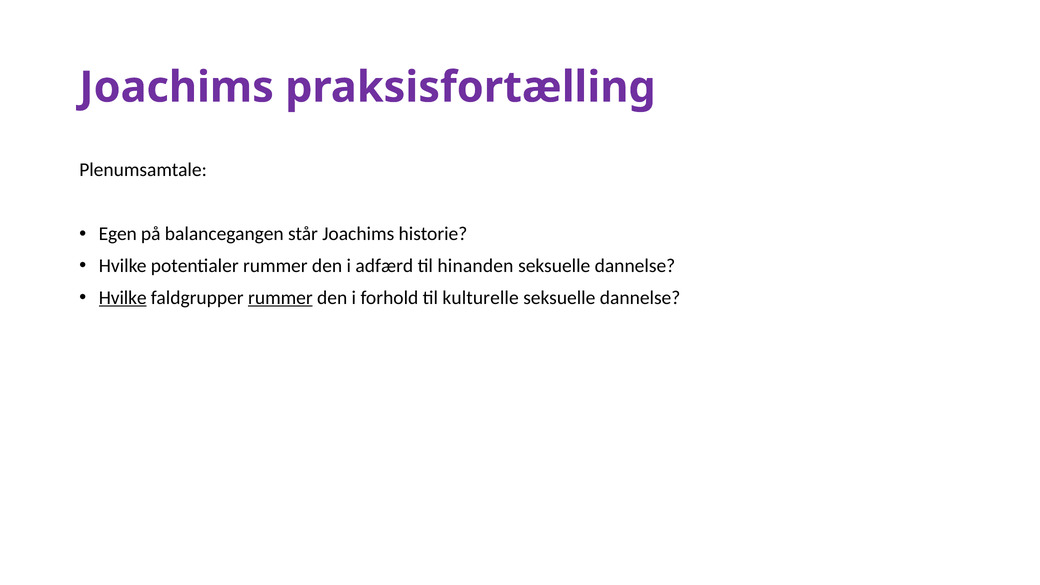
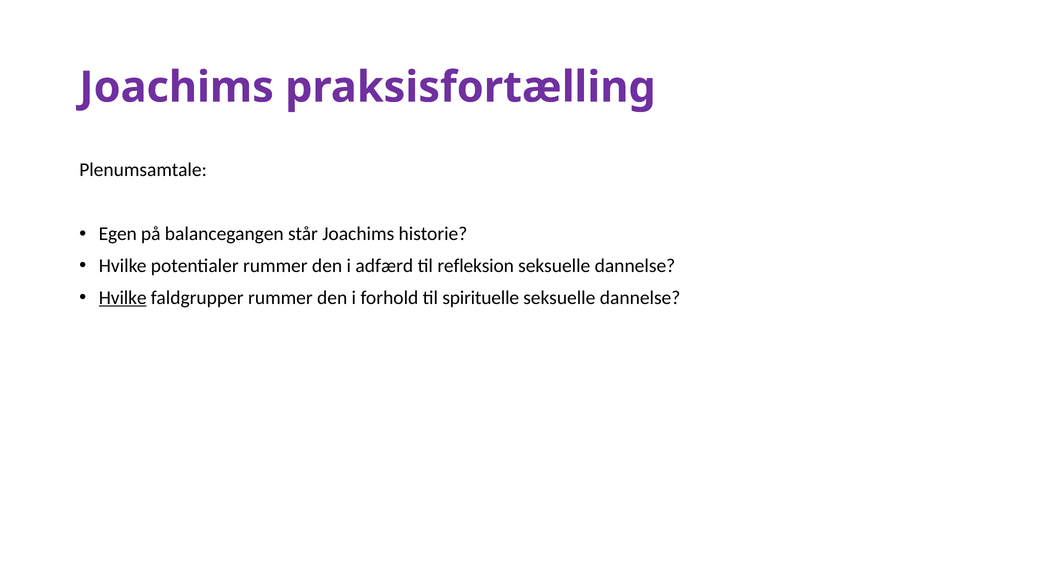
hinanden: hinanden -> refleksion (476, 266)
rummer underline: present -> none (280, 298)
kulturelle: kulturelle -> spirituelle (481, 298)
